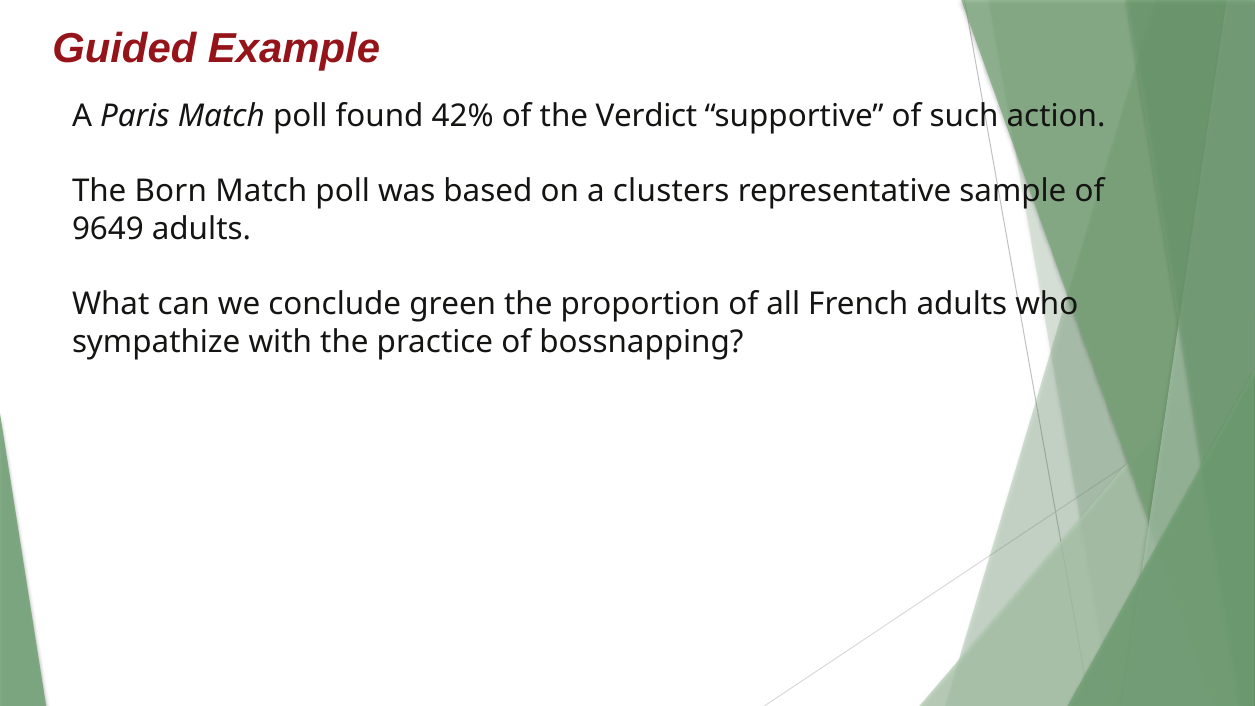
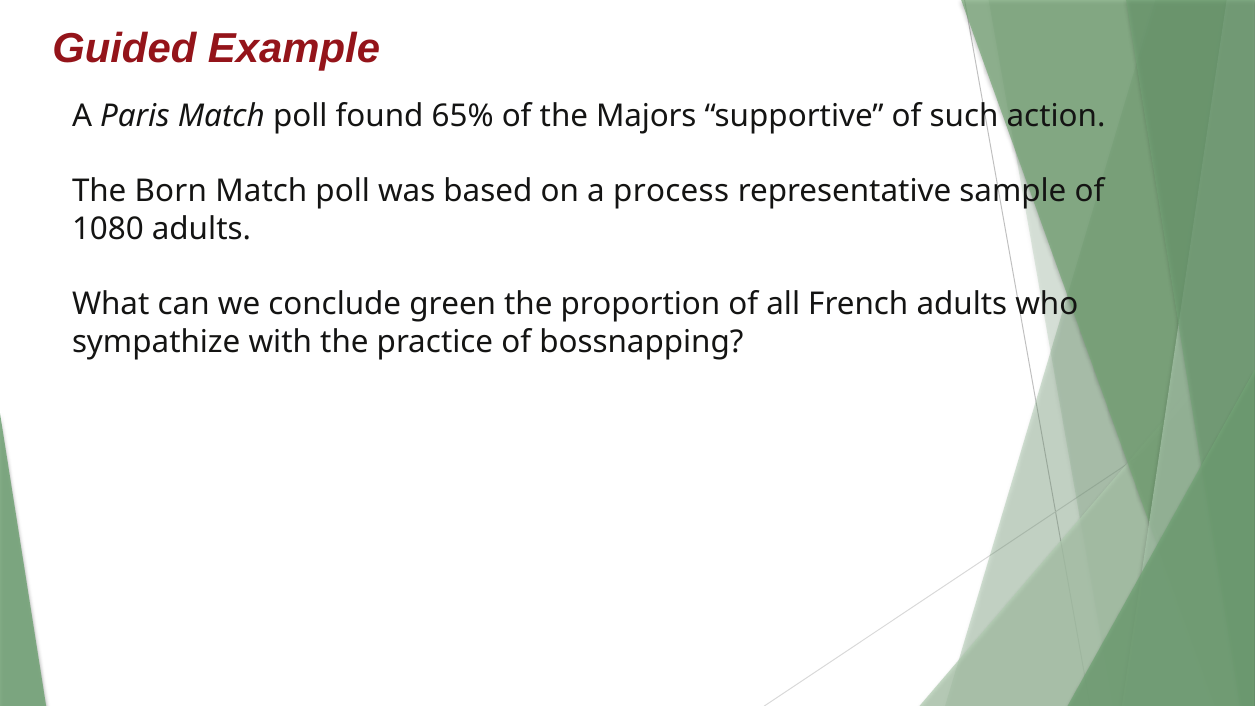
42%: 42% -> 65% (463, 116)
Verdict: Verdict -> Majors (646, 116)
clusters: clusters -> process (671, 191)
9649: 9649 -> 1080 (108, 229)
